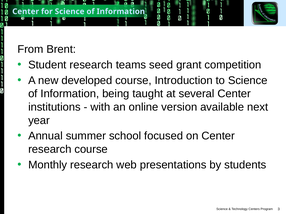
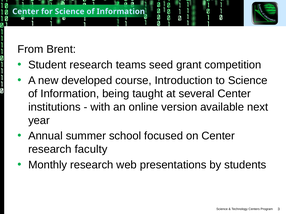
research course: course -> faculty (91, 150)
